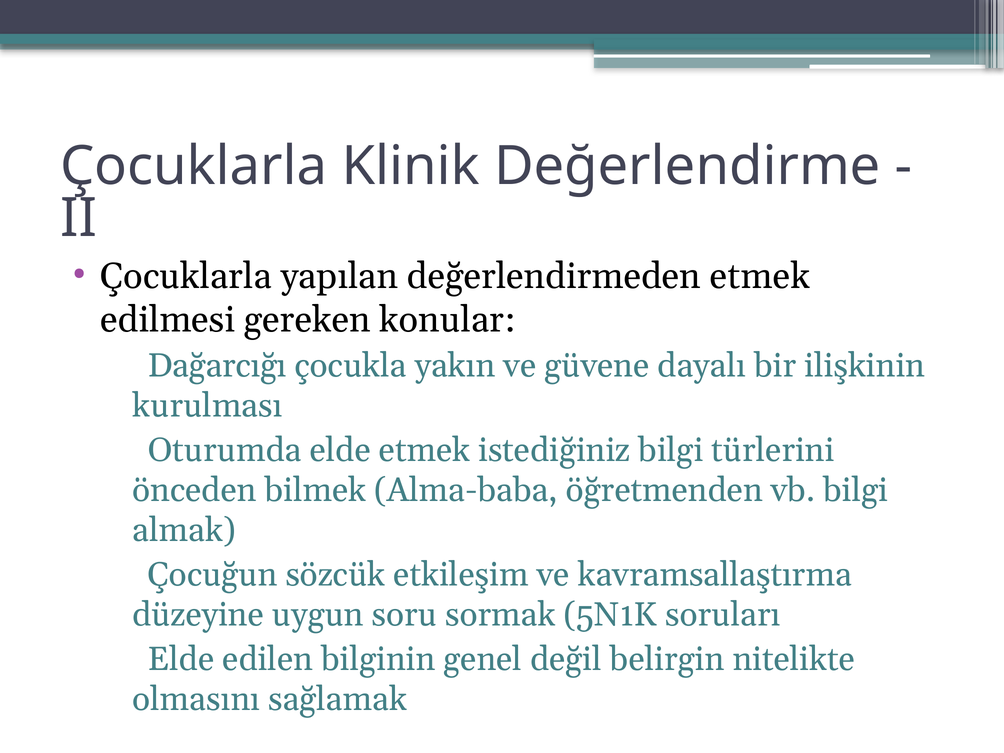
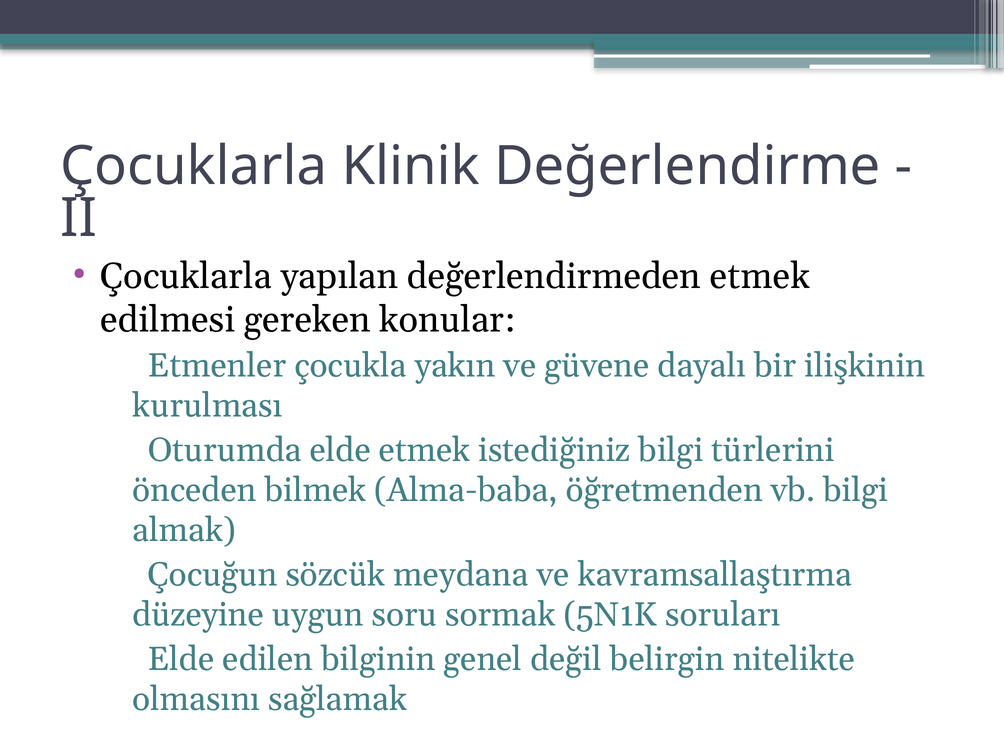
Dağarcığı: Dağarcığı -> Etmenler (217, 365)
etkileşim: etkileşim -> meydana (461, 575)
